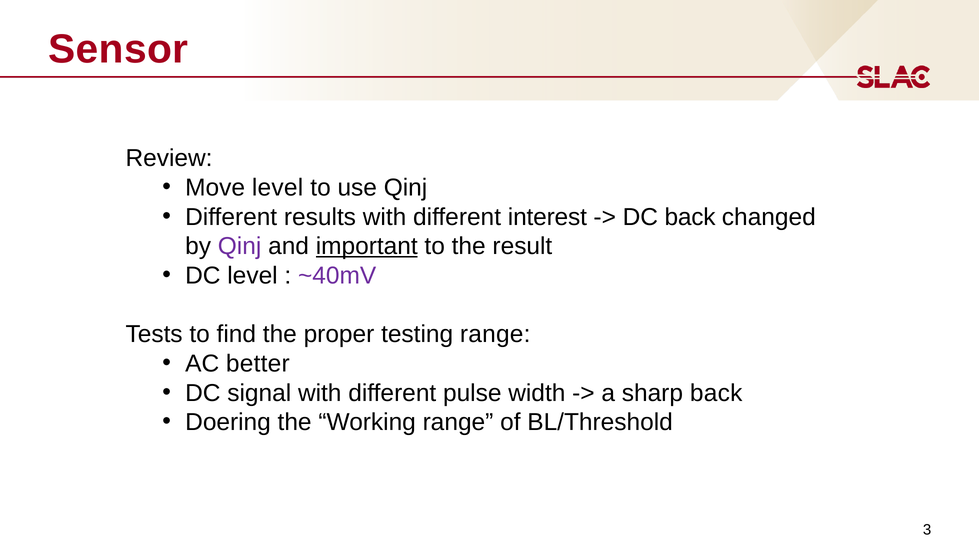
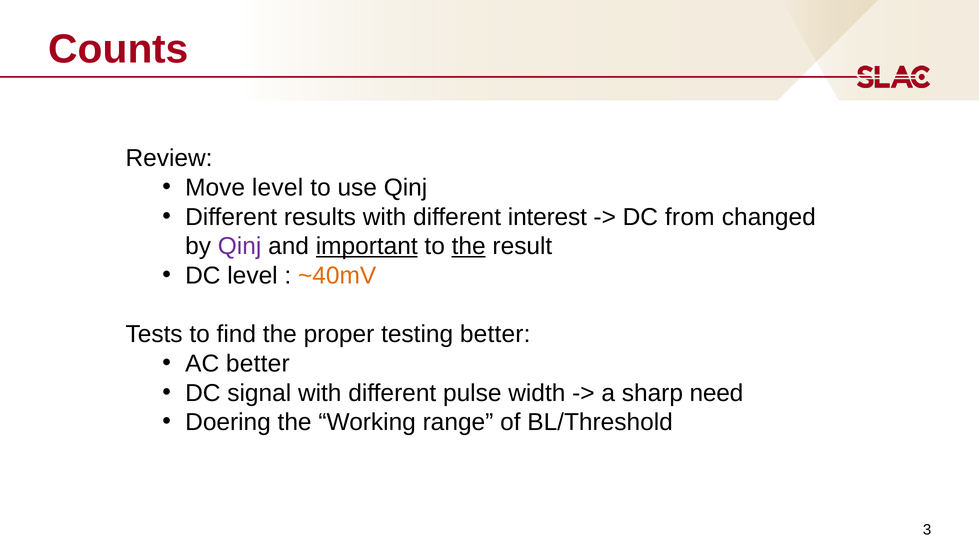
Sensor: Sensor -> Counts (118, 49)
DC back: back -> from (690, 217)
the underline: none -> present (469, 247)
~40mV colour: purple -> orange (337, 276)
testing range: range -> better (495, 335)
sharp back: back -> need (716, 393)
